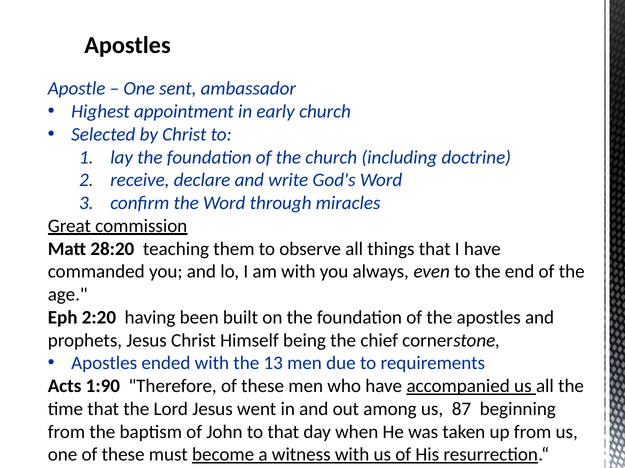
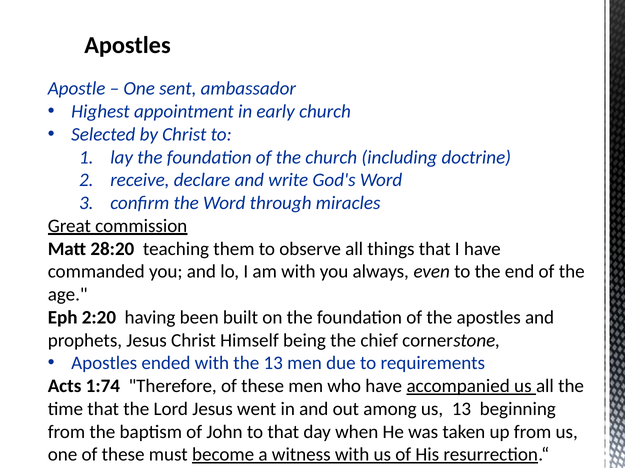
1:90: 1:90 -> 1:74 (103, 387)
us 87: 87 -> 13 (461, 409)
